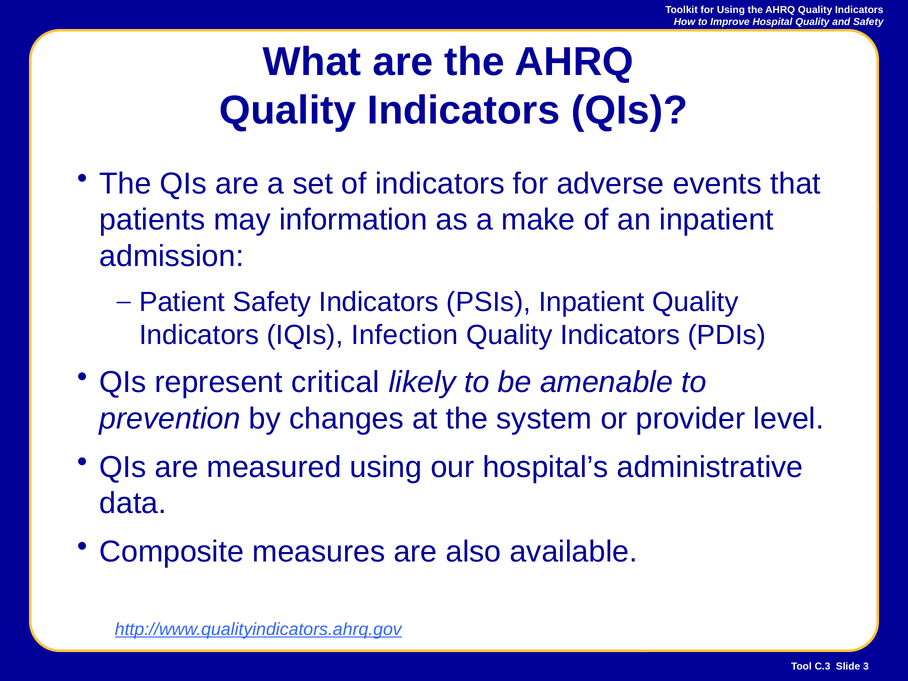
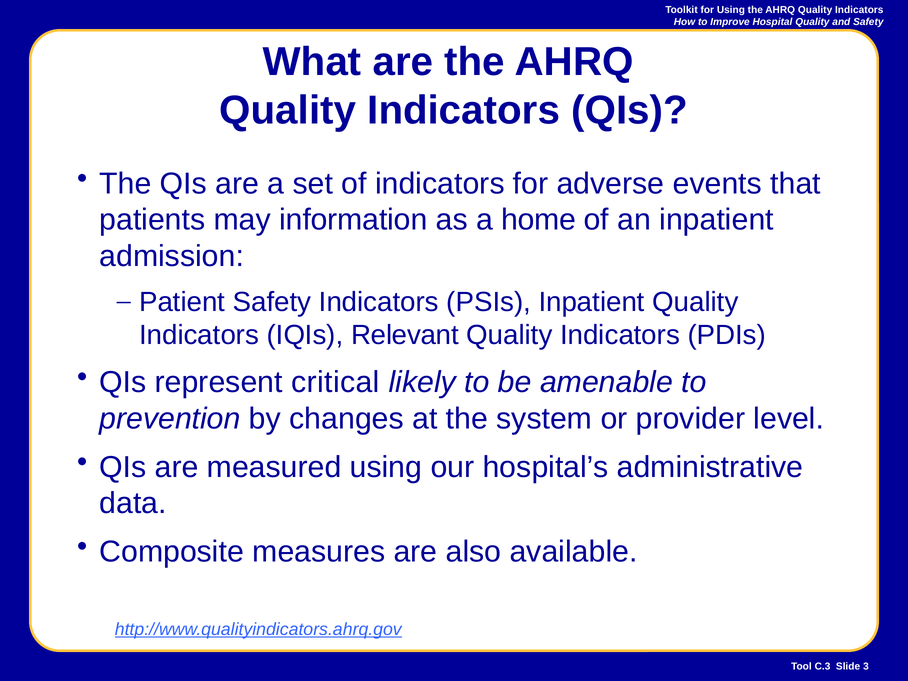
make: make -> home (538, 220)
Infection: Infection -> Relevant (405, 335)
